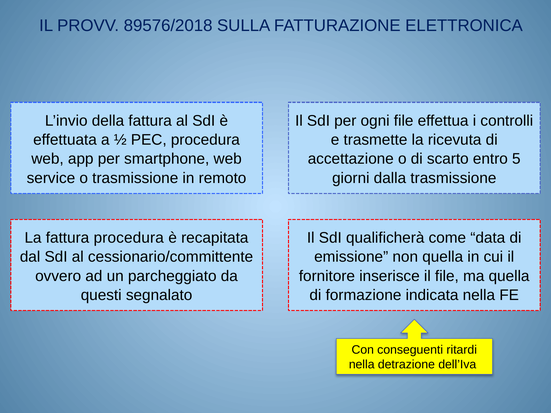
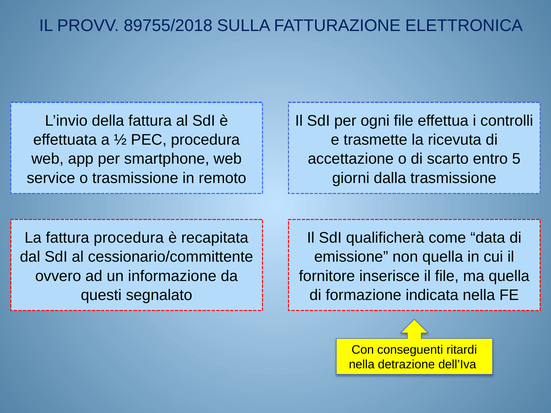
89576/2018: 89576/2018 -> 89755/2018 (168, 26)
parcheggiato: parcheggiato -> informazione (172, 276)
